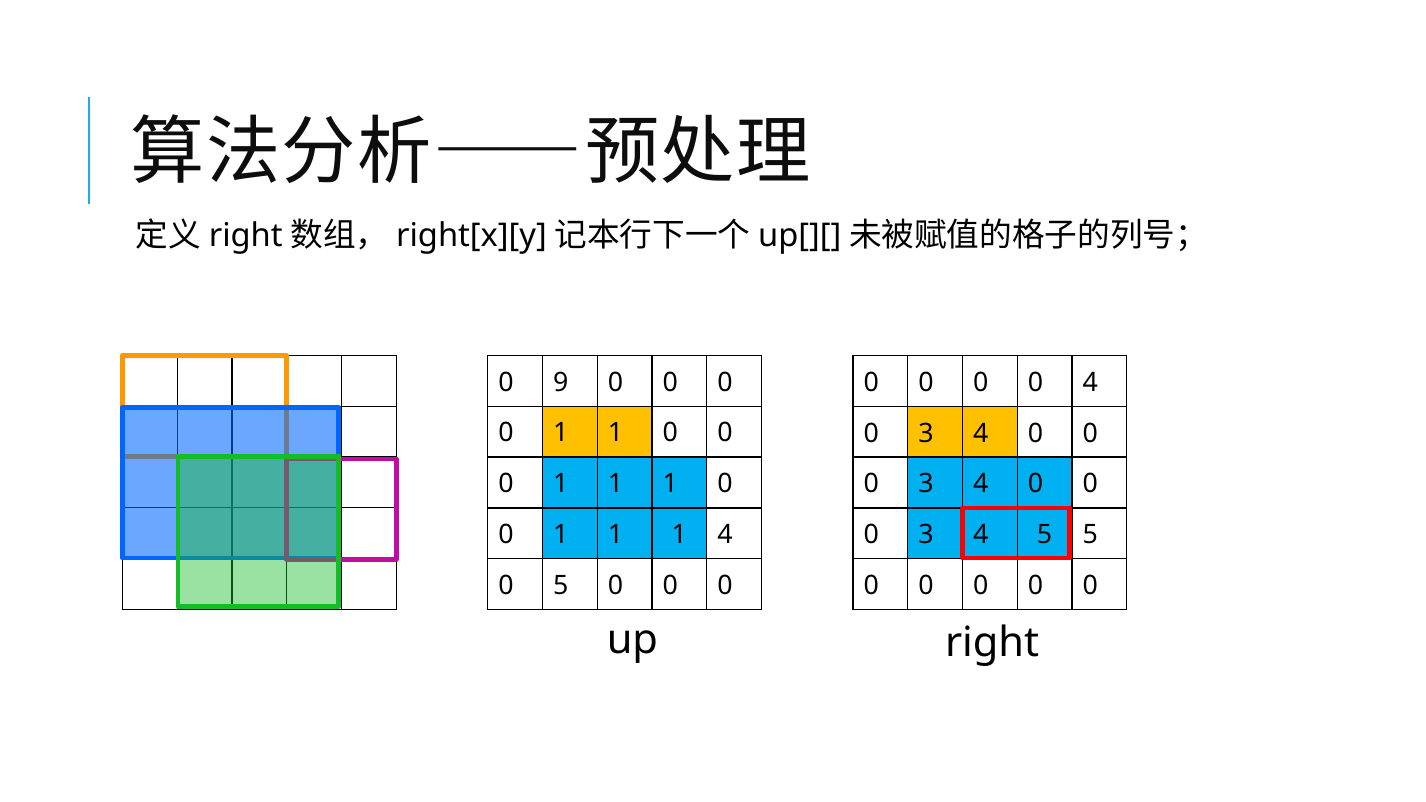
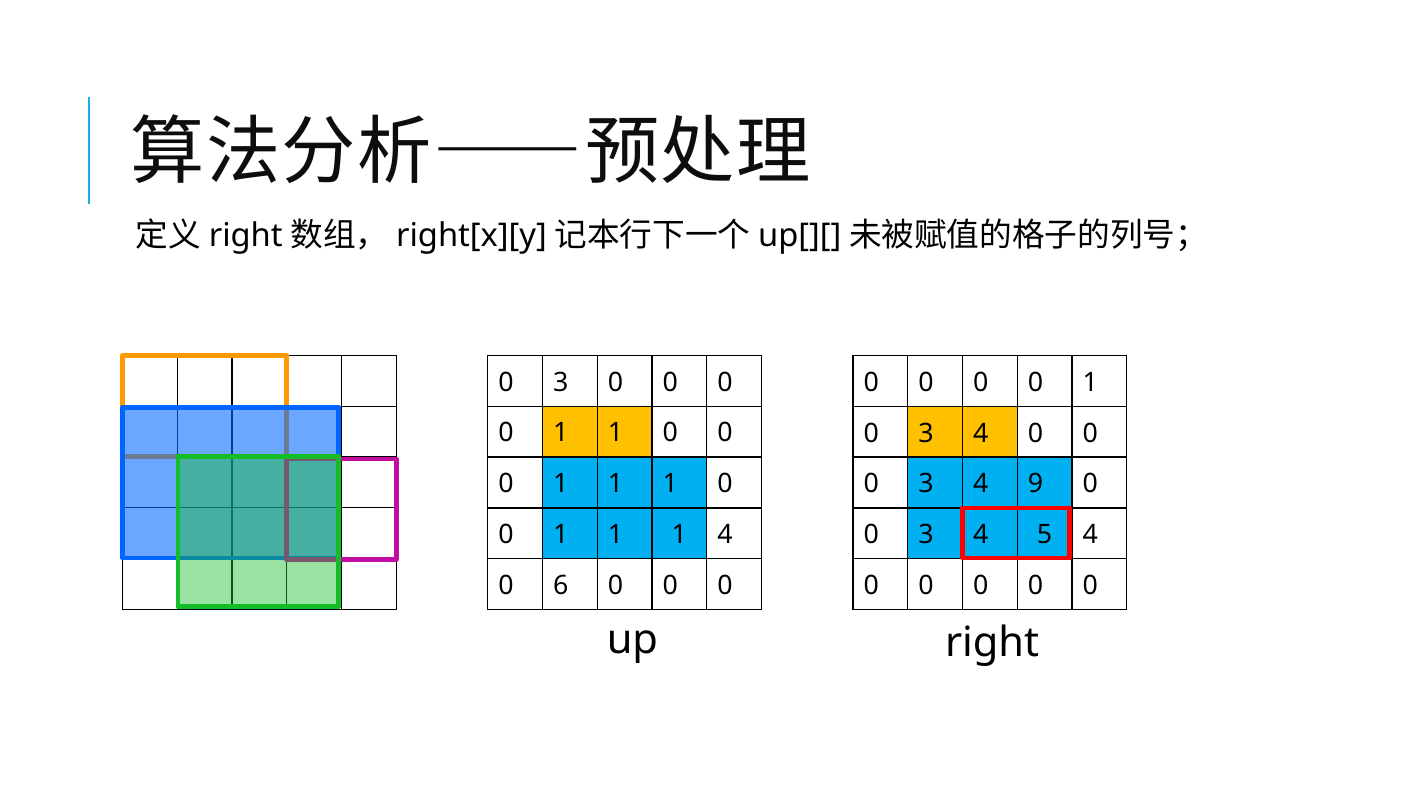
9: 9 -> 3 (561, 382)
4: 4 -> 1 (1090, 382)
0: 0 -> 9 (1035, 484)
5 5: 5 -> 4 (1090, 535)
0 5: 5 -> 6 (561, 586)
